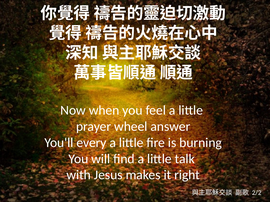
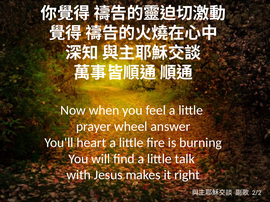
every: every -> heart (91, 143)
